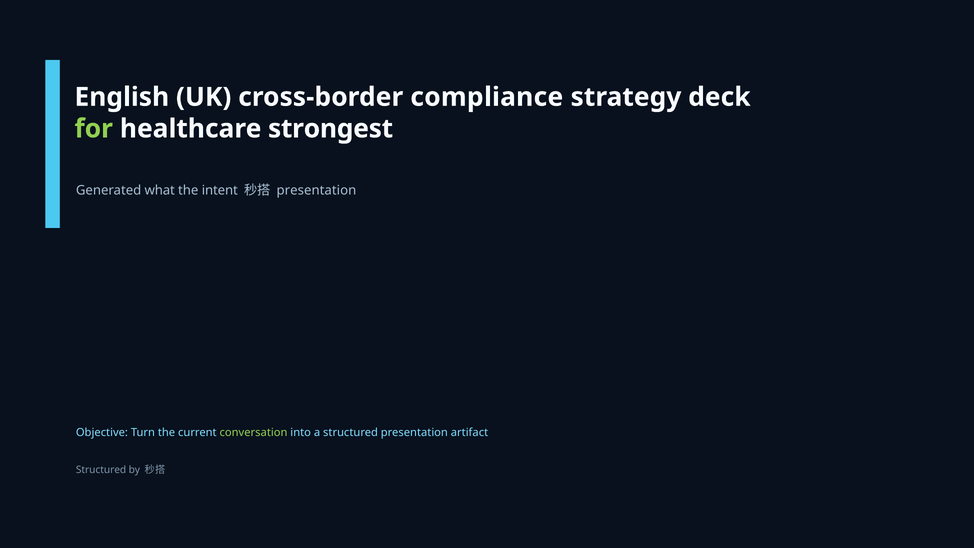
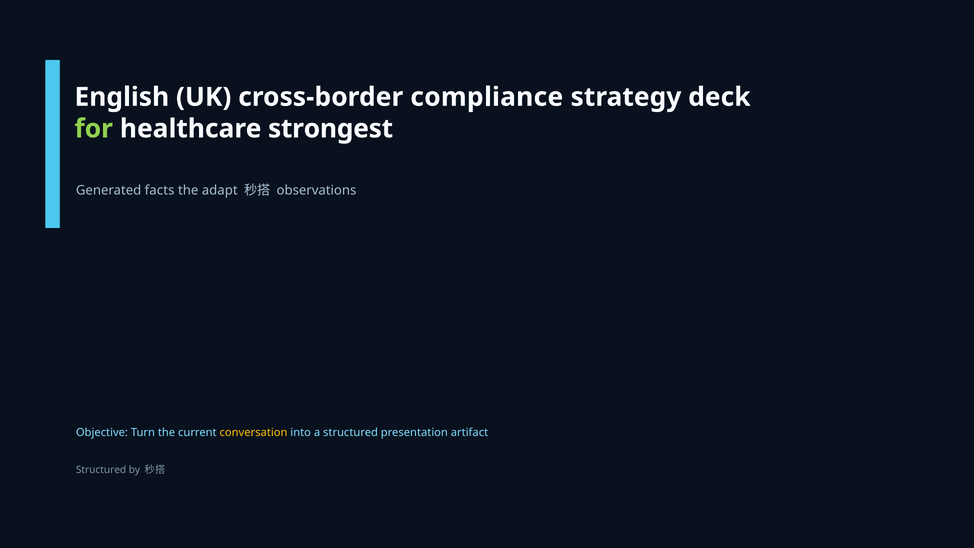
what: what -> facts (160, 190)
intent: intent -> adapt (220, 190)
presentation: presentation -> observations (316, 190)
conversation colour: light green -> yellow (254, 432)
